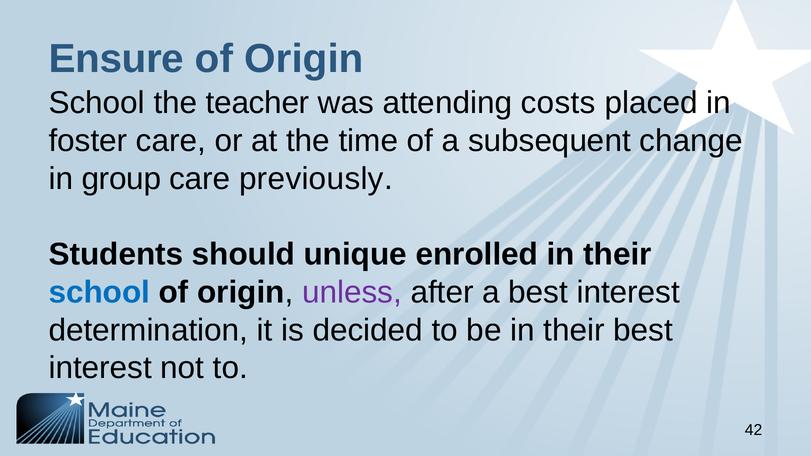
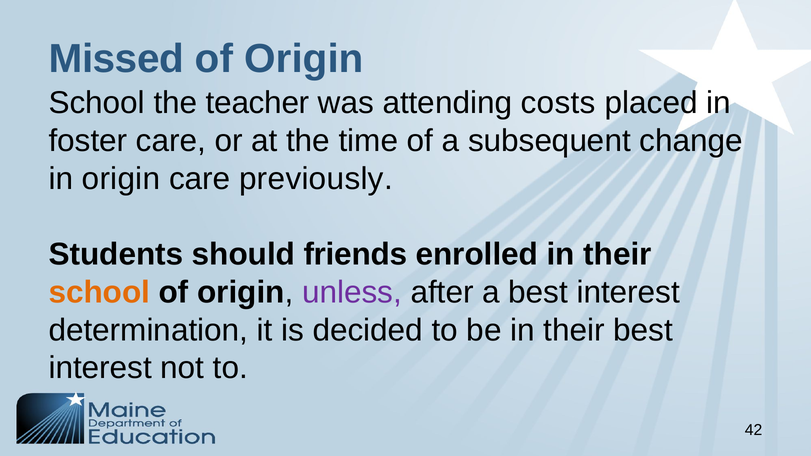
Ensure: Ensure -> Missed (116, 59)
in group: group -> origin (121, 179)
unique: unique -> friends (355, 255)
school colour: blue -> orange (99, 292)
